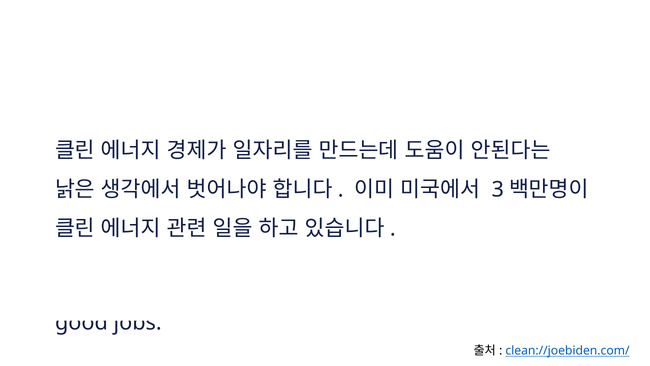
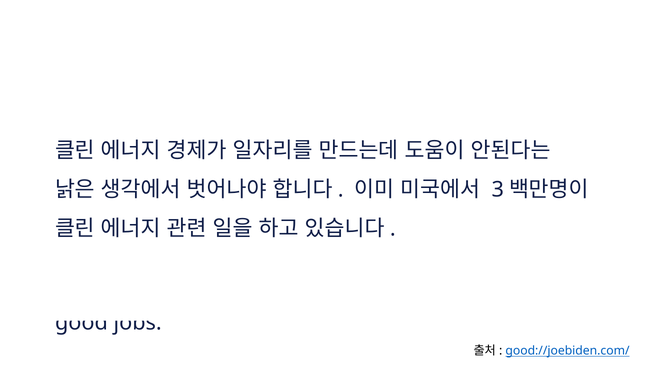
clean://joebiden.com/: clean://joebiden.com/ -> good://joebiden.com/ (568, 350)
